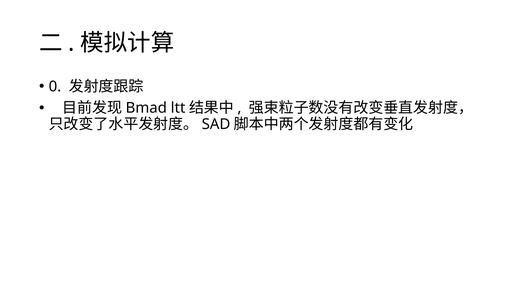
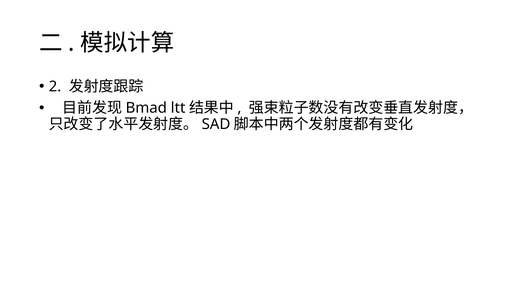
0: 0 -> 2 (55, 87)
